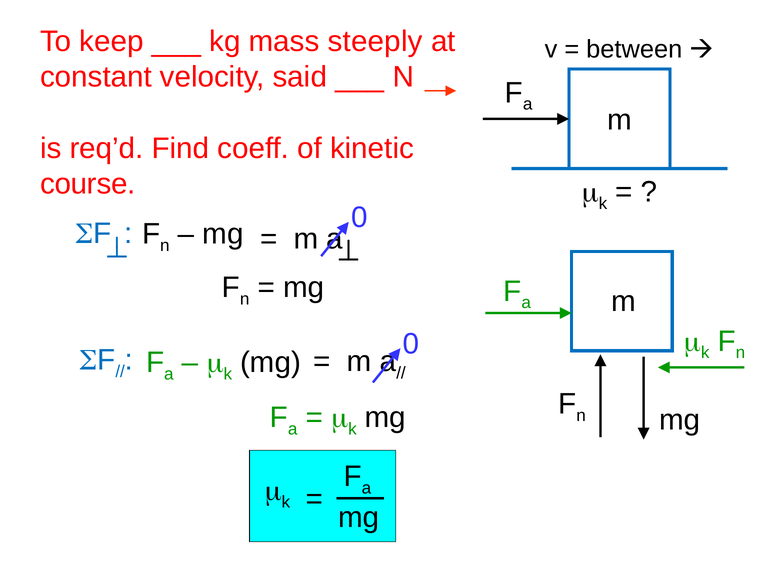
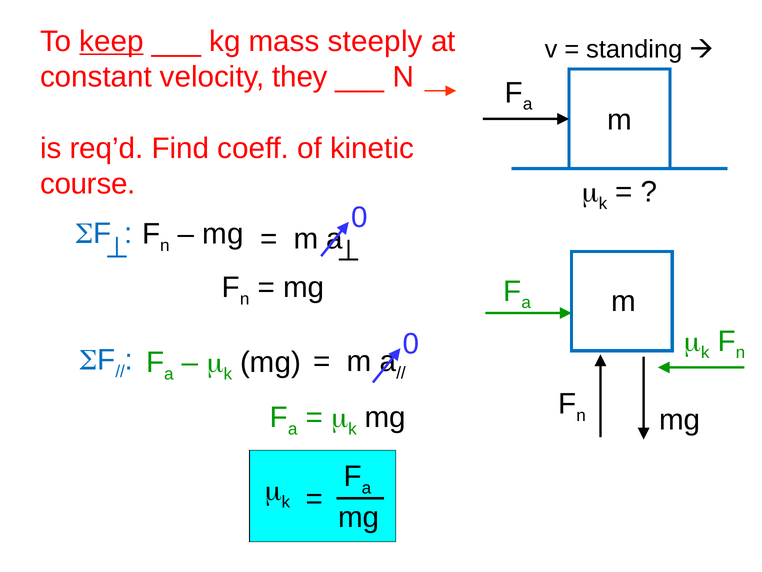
keep underline: none -> present (111, 41)
between: between -> standing (634, 49)
said: said -> they (300, 77)
